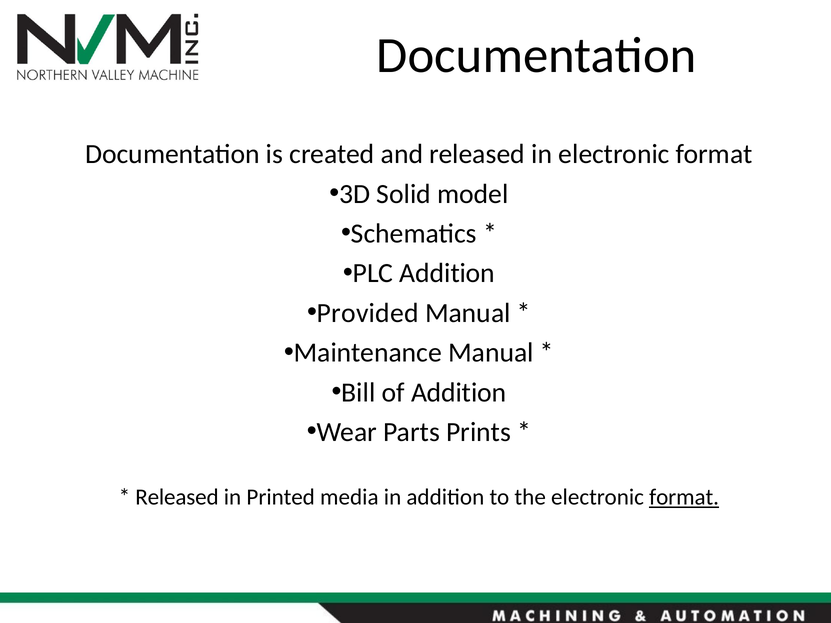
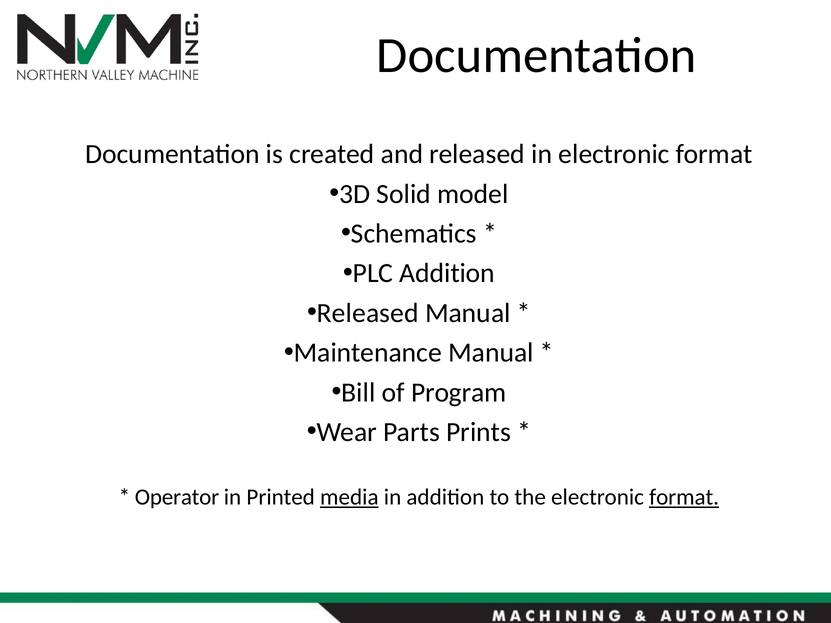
Provided: Provided -> Released (368, 313)
of Addition: Addition -> Program (459, 393)
Released: Released -> Operator (177, 498)
media underline: none -> present (349, 498)
